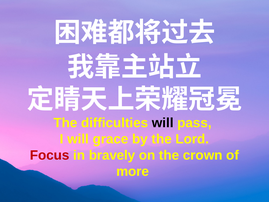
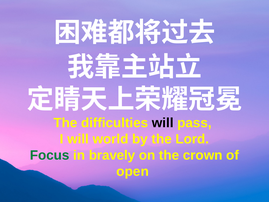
grace: grace -> world (111, 139)
Focus colour: red -> green (50, 155)
more: more -> open (133, 171)
